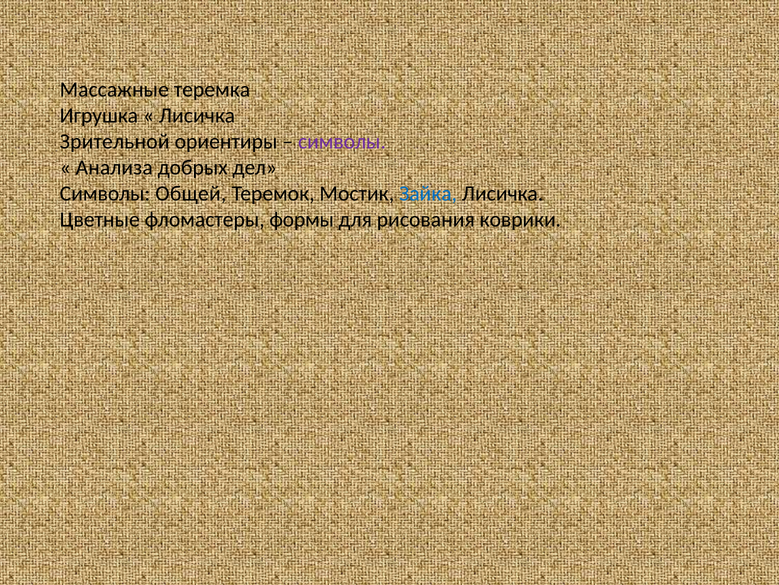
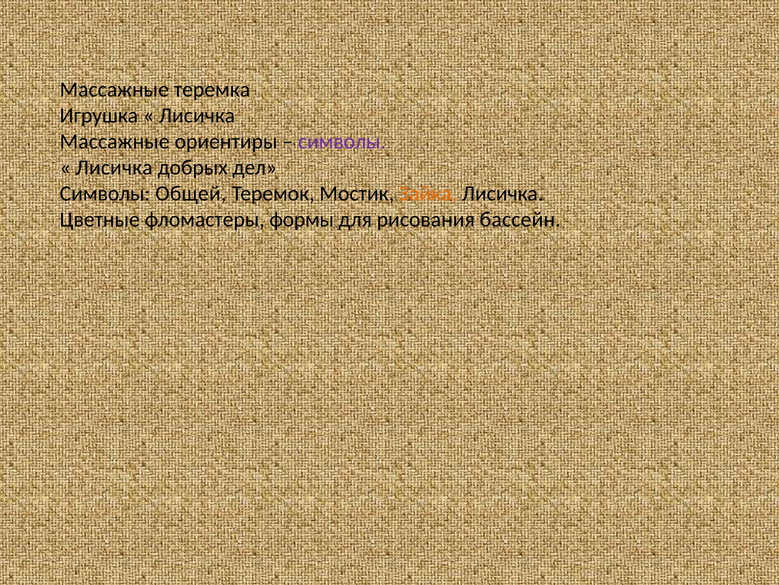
Зрительной: Зрительной -> Массажные (115, 142)
Анализа: Анализа -> Лисичка (114, 168)
Зайка colour: blue -> orange (428, 193)
коврики: коврики -> бассейн (520, 219)
